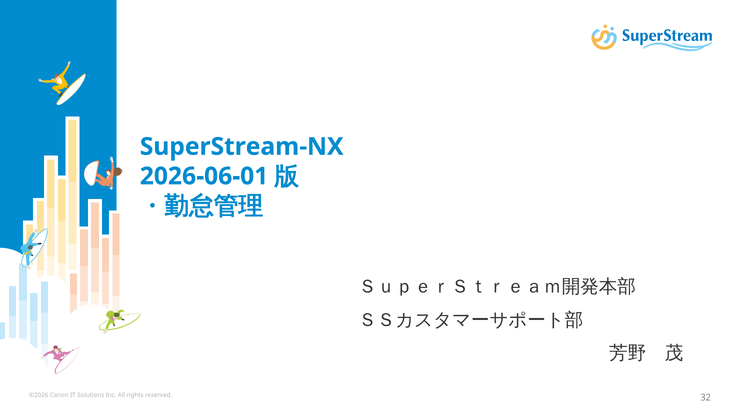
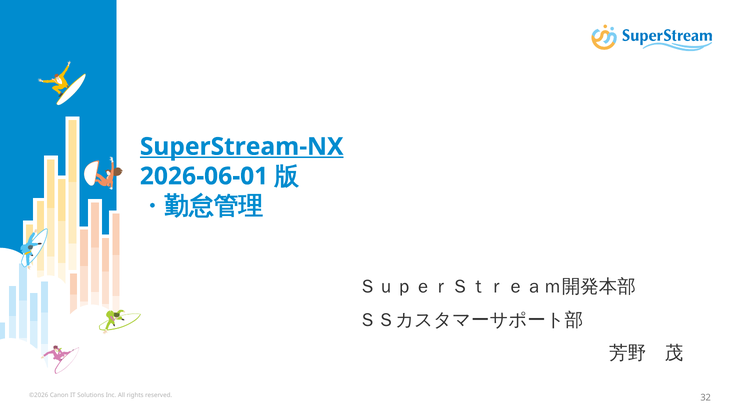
SuperStream-NX underline: none -> present (242, 147)
